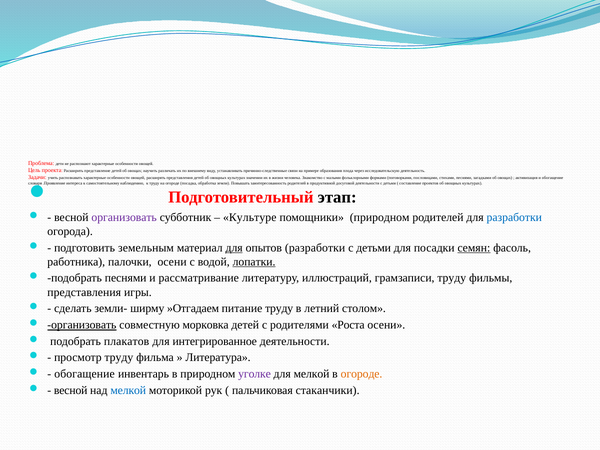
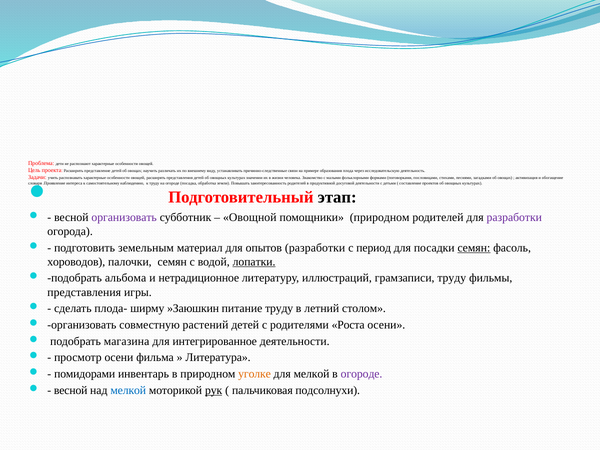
Культуре: Культуре -> Овощной (250, 217)
разработки colour: blue -> purple (514, 217)
для underline: present -> none (234, 248)
детьми: детьми -> период (374, 248)
работника: работника -> хороводов (76, 262)
палочки осени: осени -> семян (172, 262)
подобрать песнями: песнями -> альбома (126, 278)
рассматривание: рассматривание -> нетрадиционное (199, 278)
земли-: земли- -> плода- (111, 309)
»Отгадаем: »Отгадаем -> »Заюшкин (193, 309)
организовать underline: present -> none (82, 325)
морковка: морковка -> растений (206, 325)
плакатов: плакатов -> магазина (127, 341)
просмотр труду: труду -> осени (119, 358)
обогащение: обогащение -> помидорами (85, 374)
уголке colour: purple -> orange (255, 374)
огороде colour: orange -> purple (362, 374)
рук underline: none -> present (214, 390)
стаканчики: стаканчики -> подсолнухи (328, 390)
